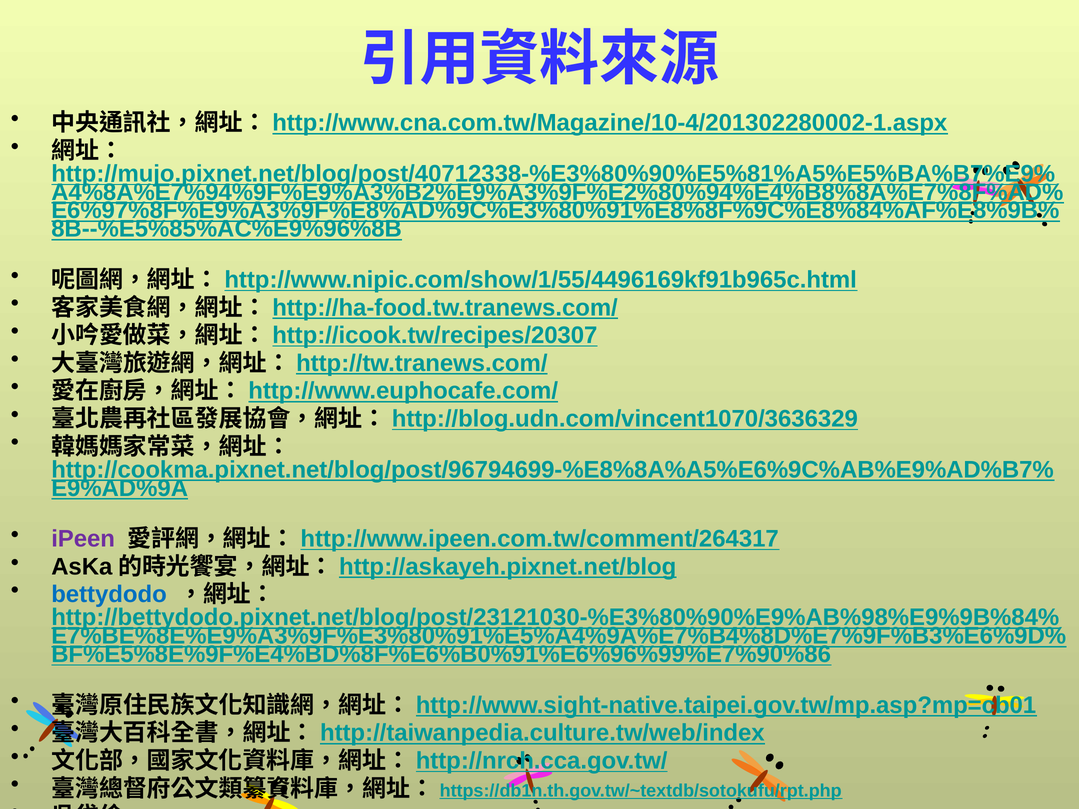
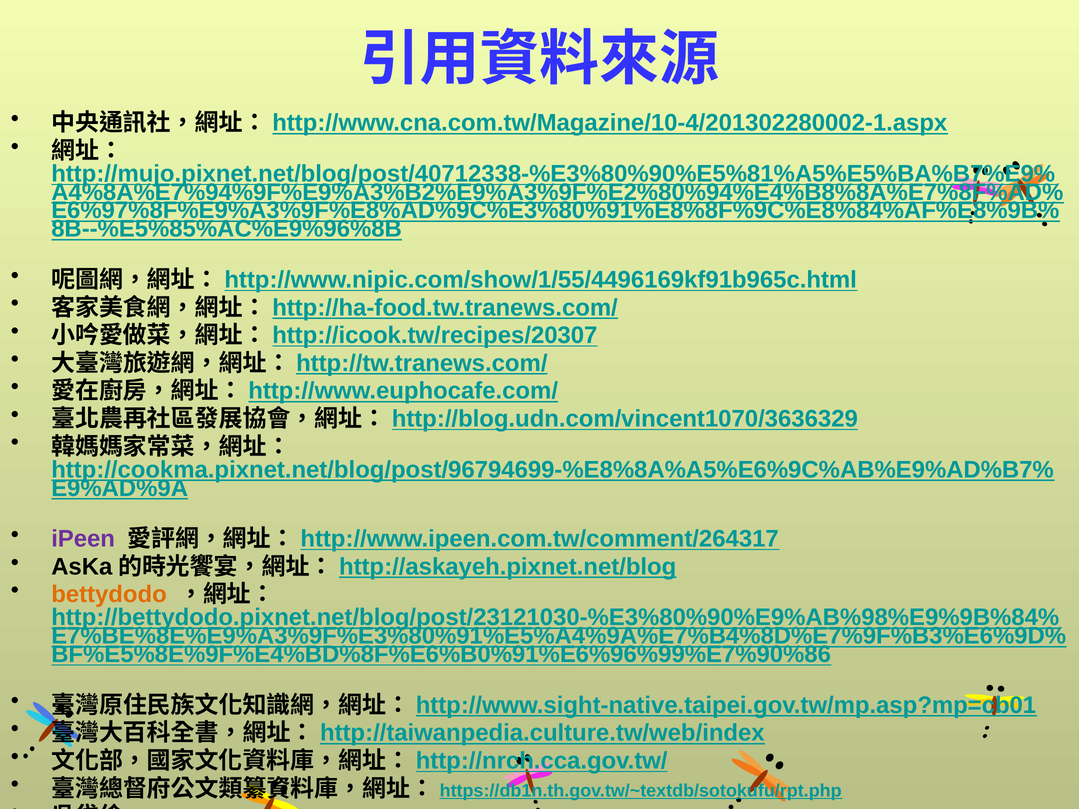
bettydodo colour: blue -> orange (109, 595)
